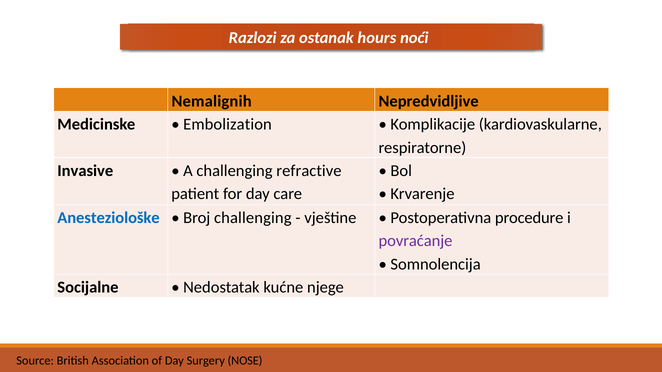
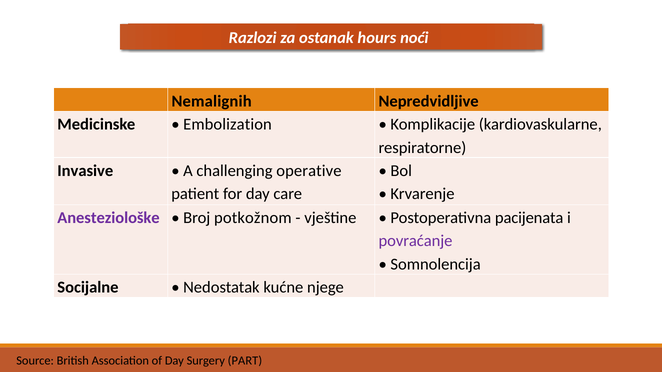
refractive: refractive -> operative (309, 171)
Anesteziološke colour: blue -> purple (109, 218)
Broj challenging: challenging -> potkožnom (253, 218)
procedure: procedure -> pacijenata (529, 218)
NOSE: NOSE -> PART (245, 361)
